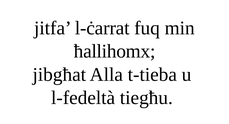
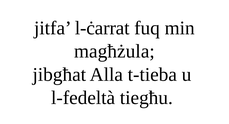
ħallihomx: ħallihomx -> magħżula (114, 51)
